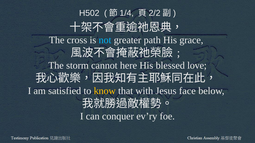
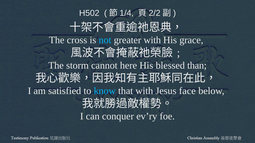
greater path: path -> with (152, 40)
love: love -> than (197, 66)
know colour: yellow -> light blue (105, 91)
